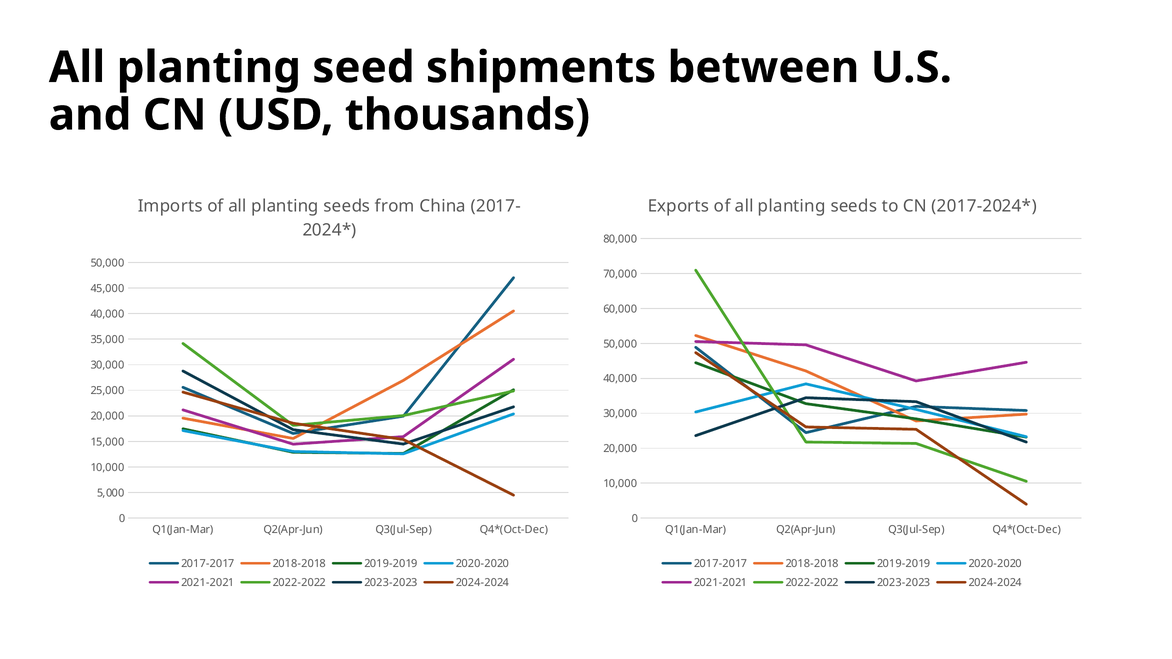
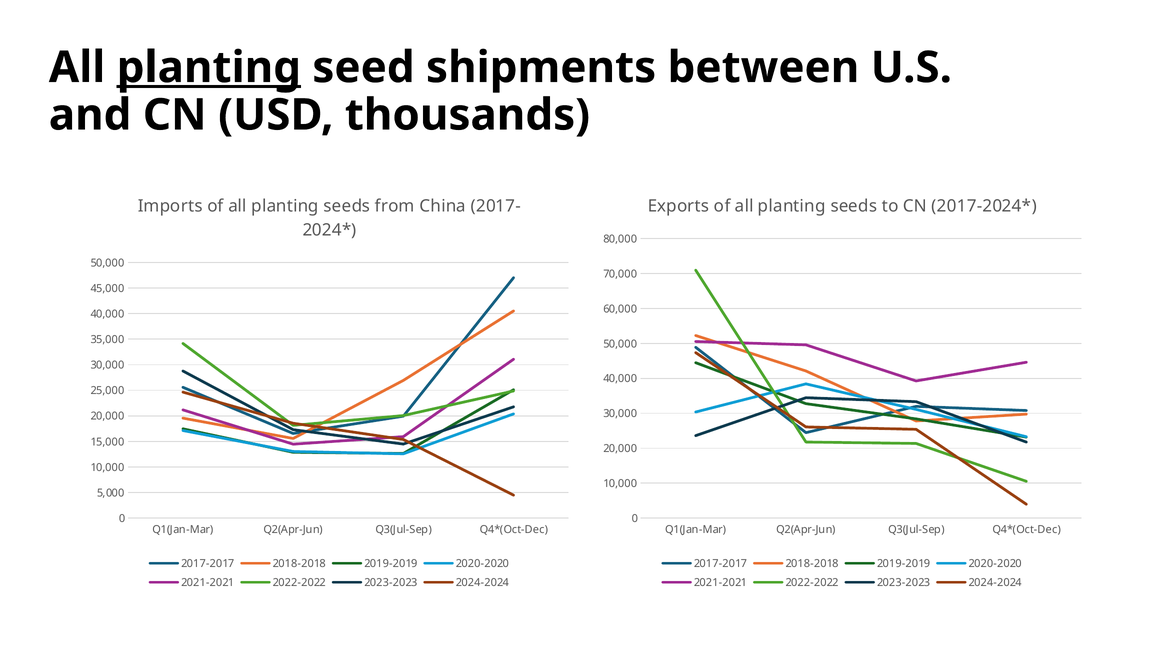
planting underline: none -> present (209, 68)
